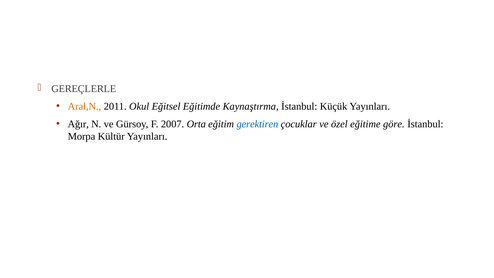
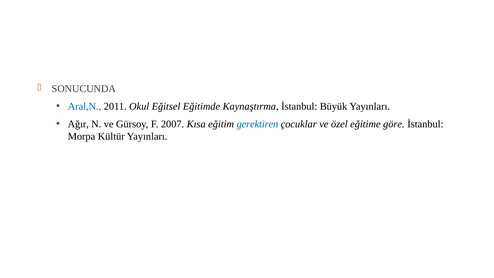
GEREÇLERLE: GEREÇLERLE -> SONUCUNDA (84, 89)
Aral,N colour: orange -> blue (84, 106)
Küçük: Küçük -> Büyük (334, 106)
Orta: Orta -> Kısa (196, 124)
